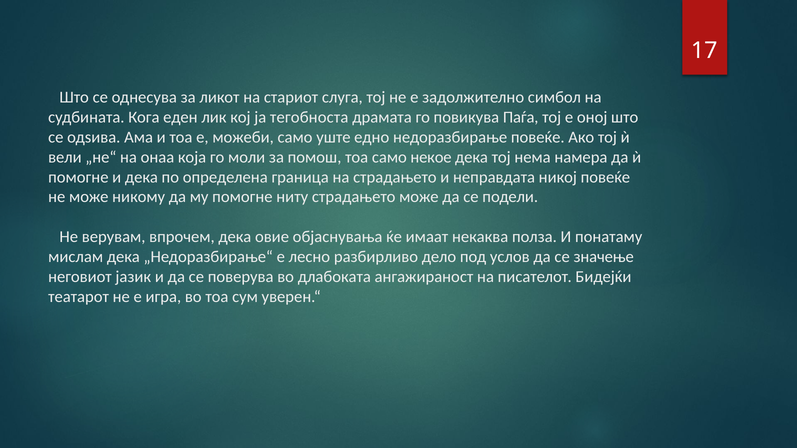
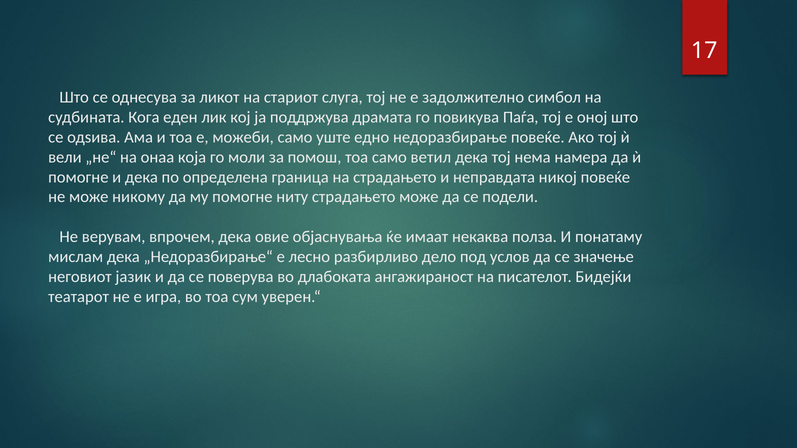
тегобноста: тегобноста -> поддржува (309, 117)
некое: некое -> ветил (431, 157)
